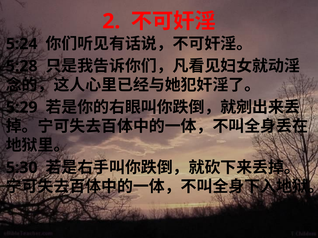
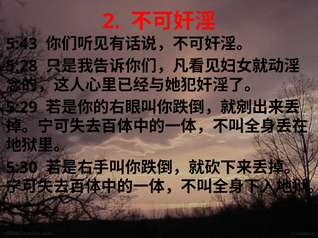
5:24: 5:24 -> 5:43 (22, 44)
